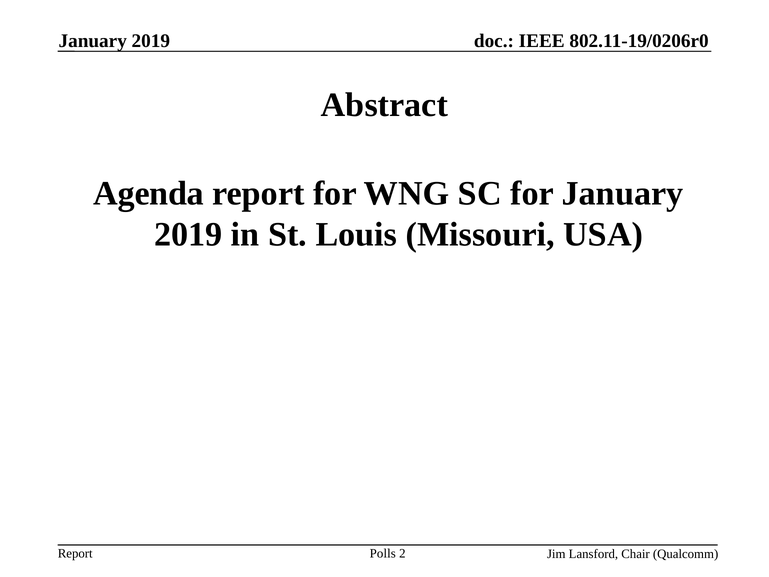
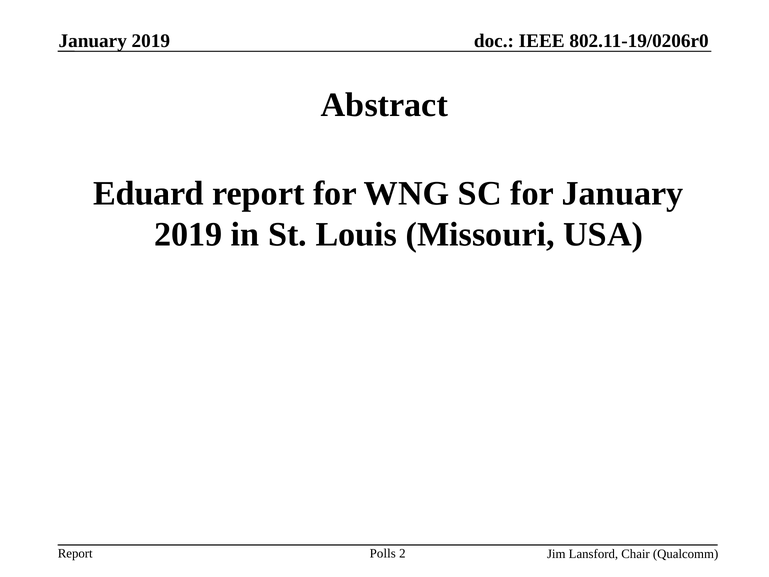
Agenda: Agenda -> Eduard (149, 193)
